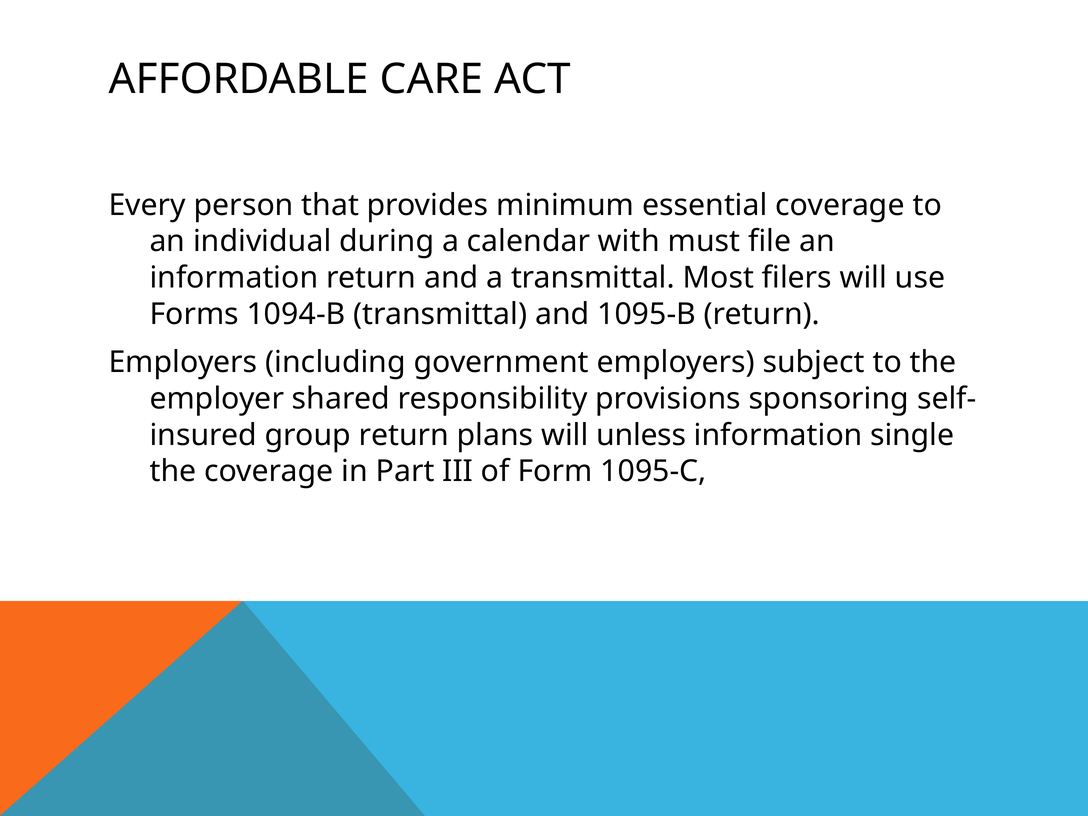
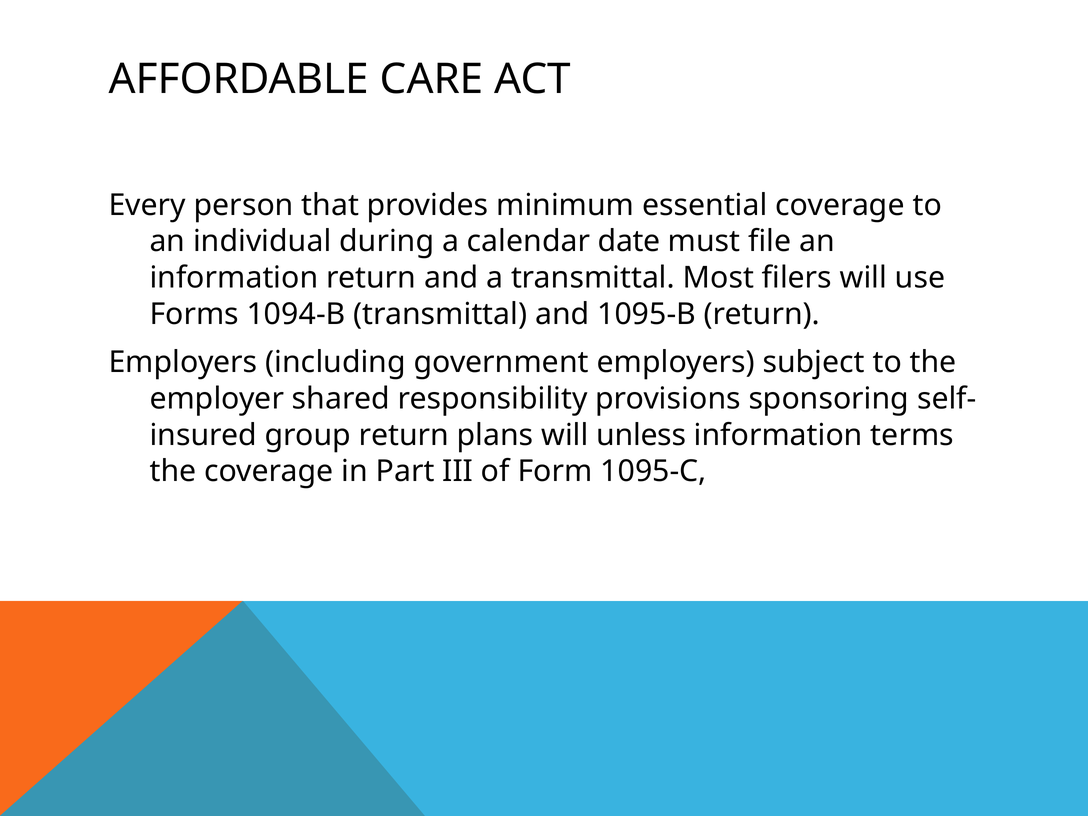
with: with -> date (629, 241)
single: single -> terms (912, 435)
